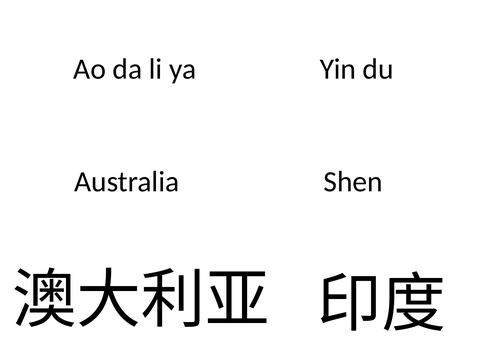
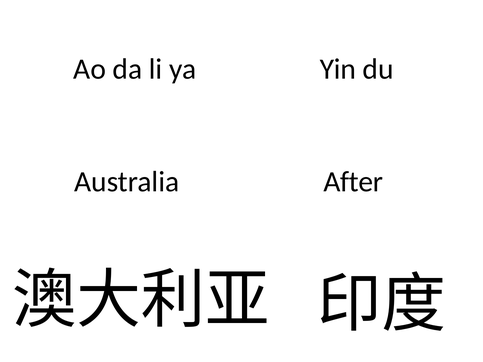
Shen: Shen -> After (353, 182)
